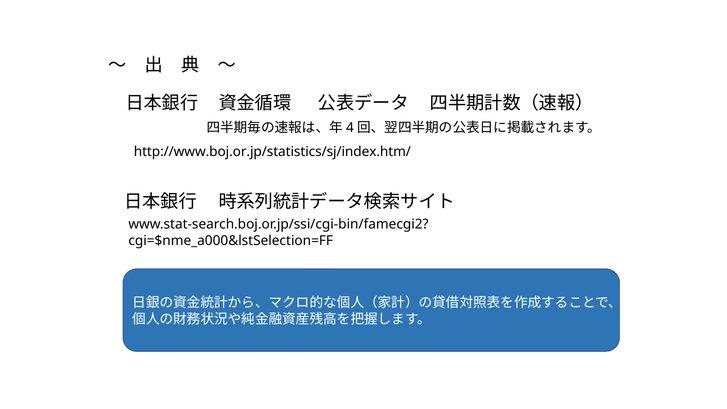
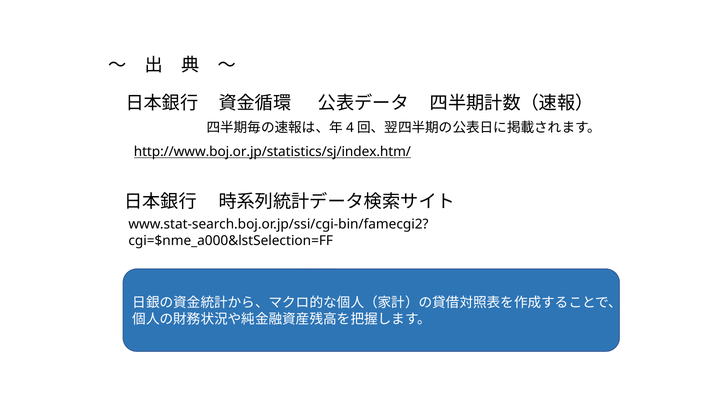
http://www.boj.or.jp/statistics/sj/index.htm/ underline: none -> present (272, 152)
